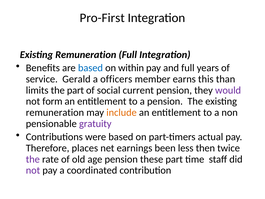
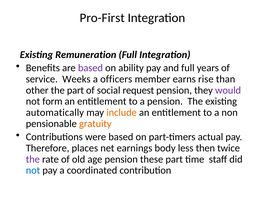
based colour: blue -> purple (90, 68)
within: within -> ability (131, 68)
Gerald: Gerald -> Weeks (76, 79)
this: this -> rise (206, 79)
limits: limits -> other (37, 90)
current: current -> request (138, 90)
remuneration: remuneration -> automatically (55, 112)
gratuity colour: purple -> orange (95, 124)
been: been -> body (165, 148)
not colour: purple -> blue (33, 170)
